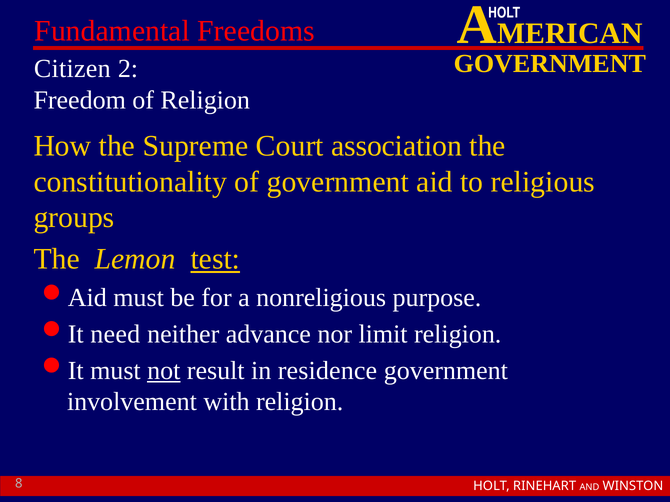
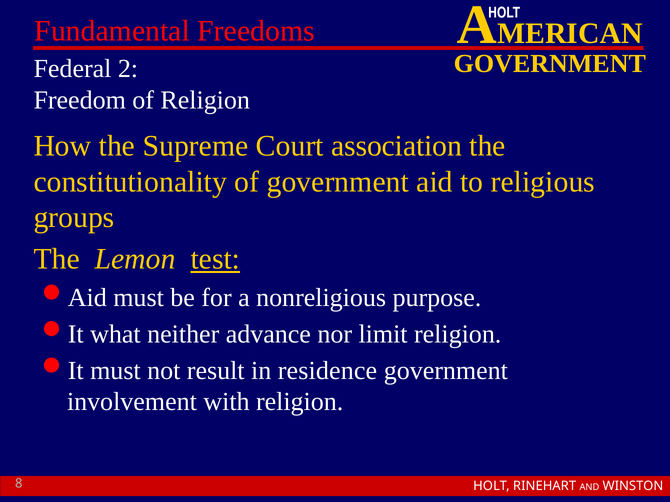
Citizen: Citizen -> Federal (72, 69)
need: need -> what (115, 334)
not underline: present -> none (164, 371)
